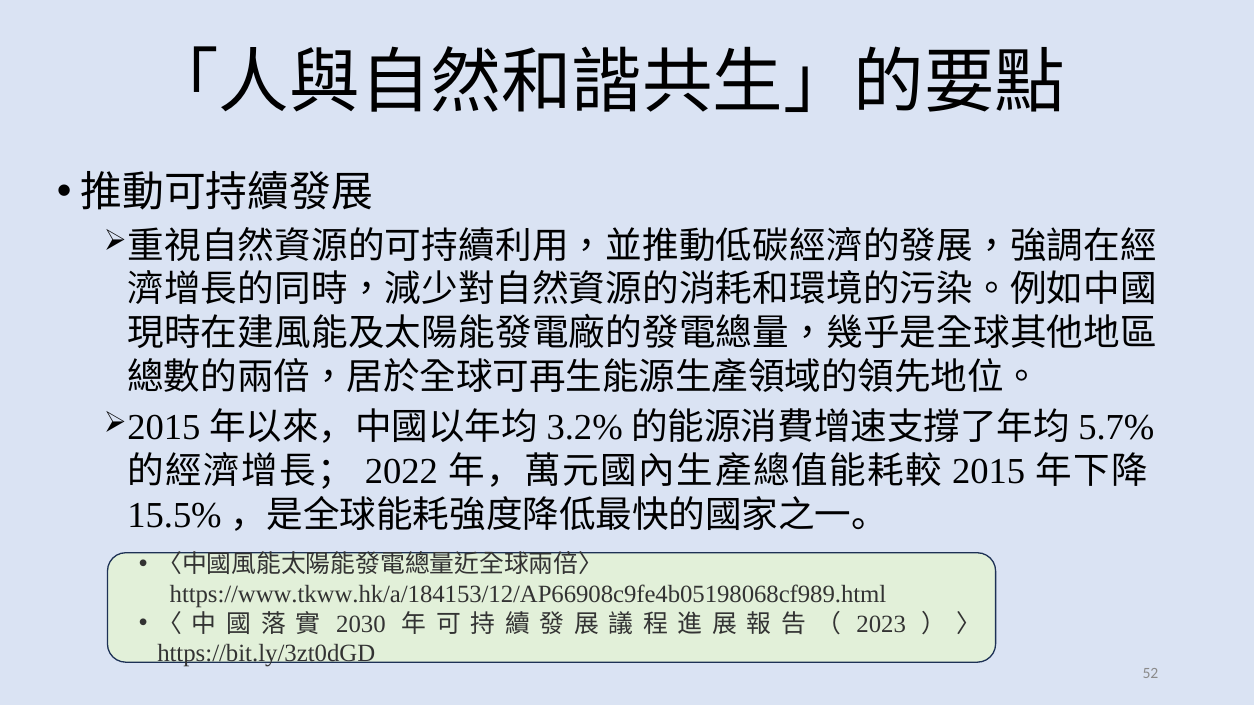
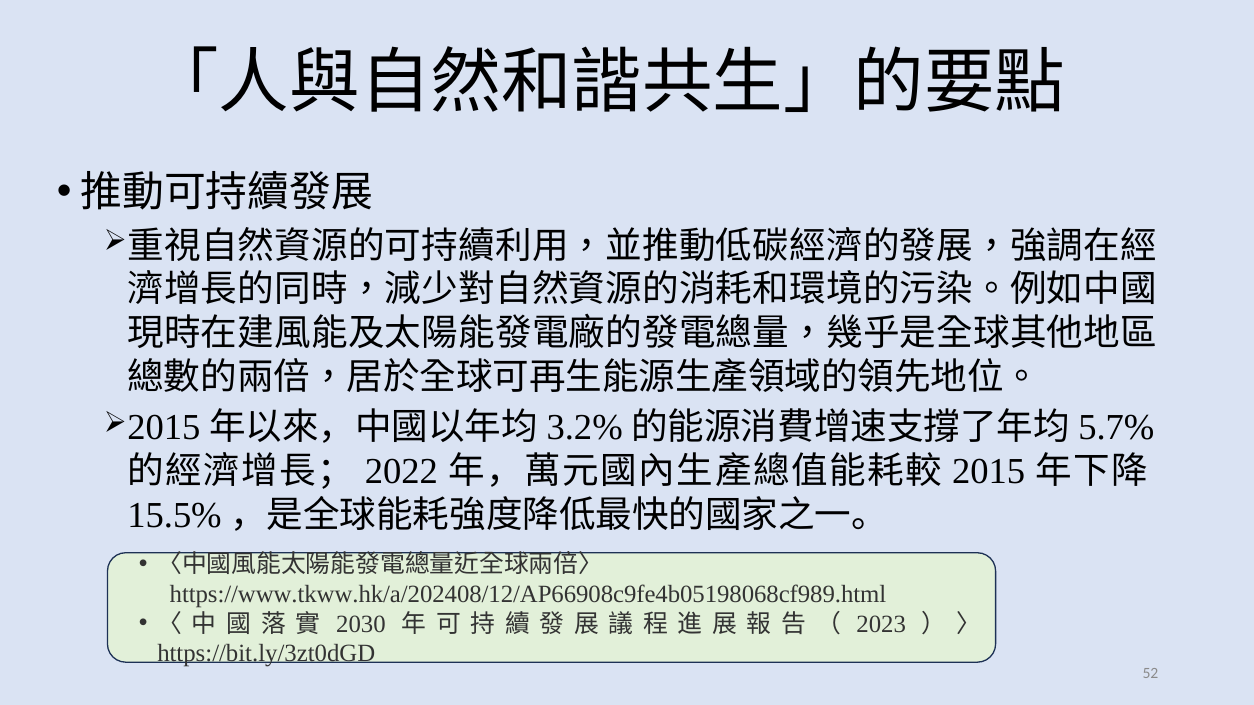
https://www.tkww.hk/a/184153/12/AP66908c9fe4b05198068cf989.html: https://www.tkww.hk/a/184153/12/AP66908c9fe4b05198068cf989.html -> https://www.tkww.hk/a/202408/12/AP66908c9fe4b05198068cf989.html (528, 595)
